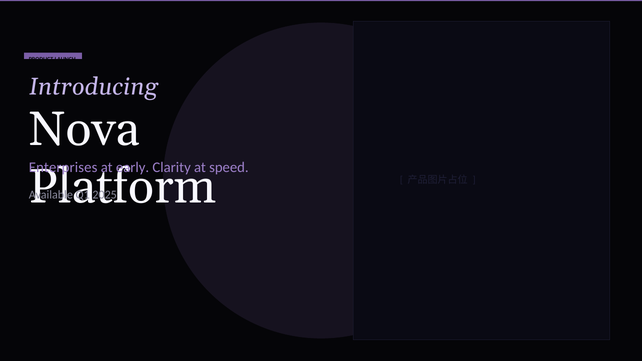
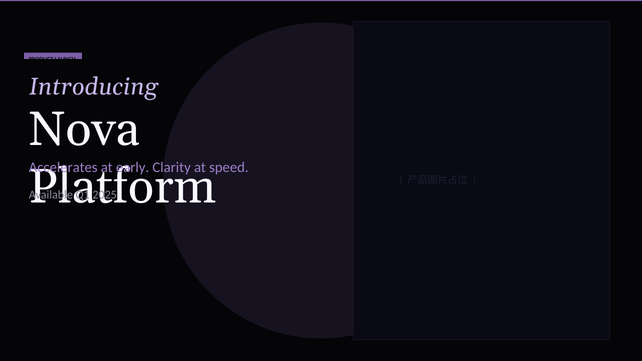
Enterprises: Enterprises -> Accelerates (63, 168)
